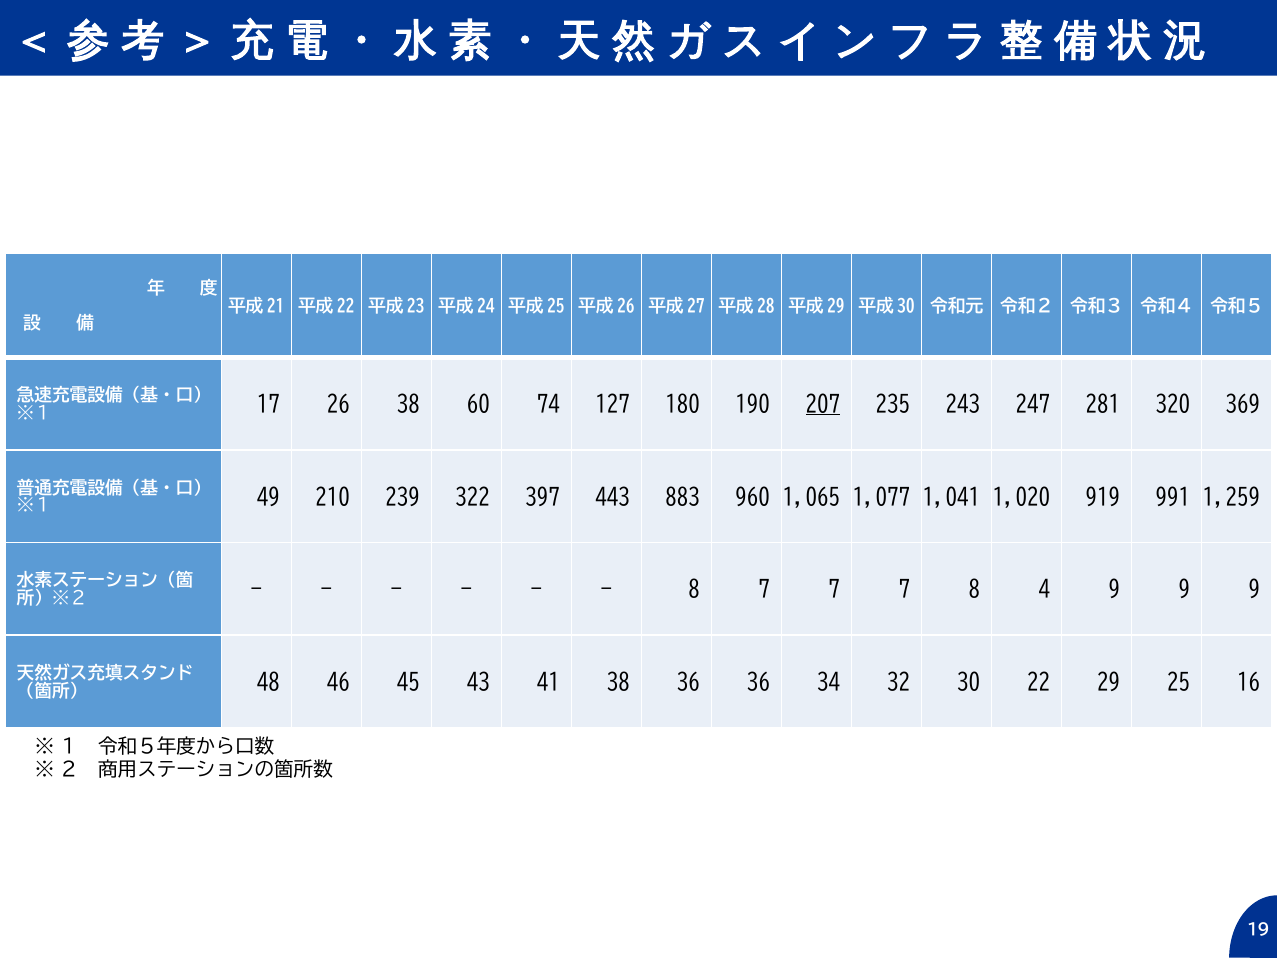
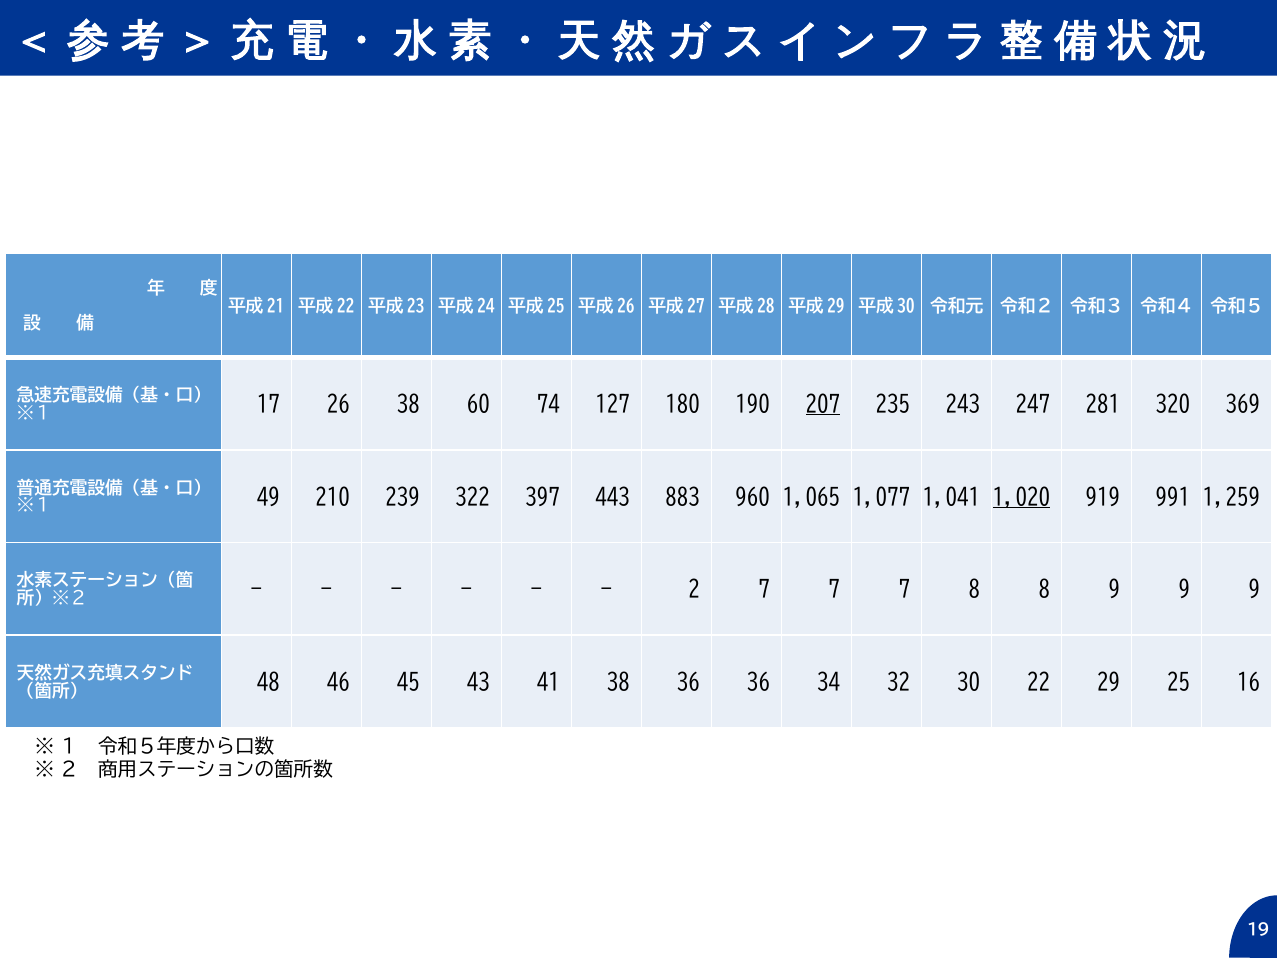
1,020 underline: none -> present (1021, 497)
8: 8 -> 2 (694, 590)
8 4: 4 -> 8 (1044, 590)
